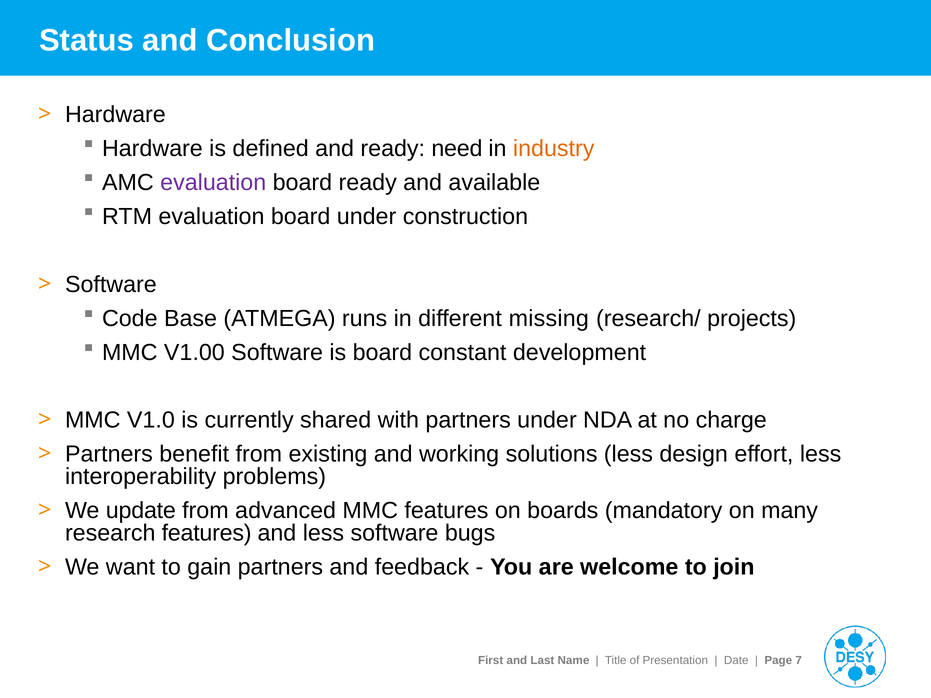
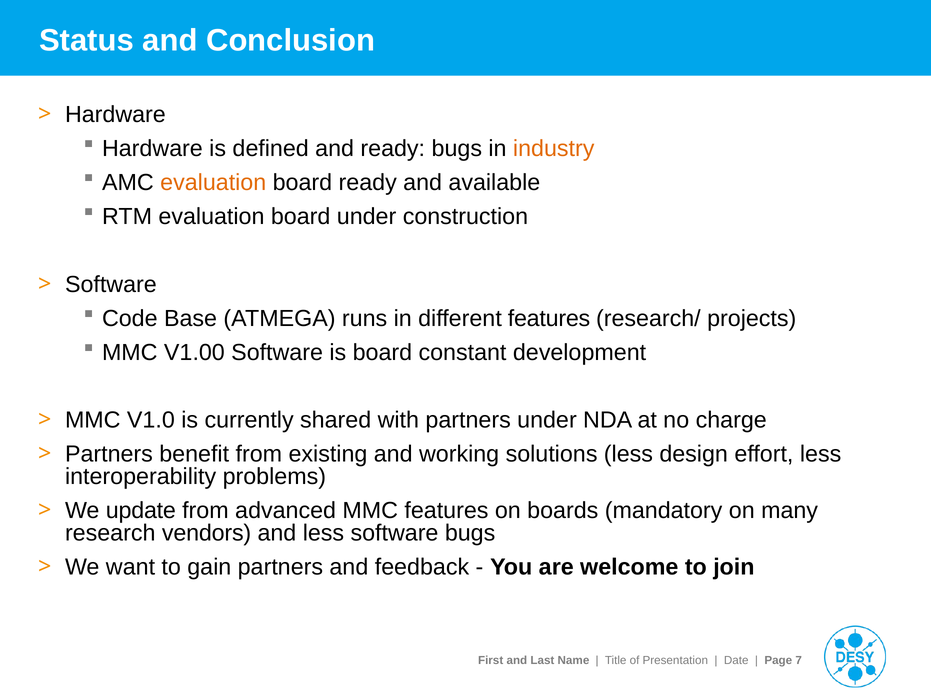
ready need: need -> bugs (457, 148)
evaluation colour: purple -> orange (213, 182)
different missing: missing -> features (549, 318)
research features: features -> vendors (207, 533)
